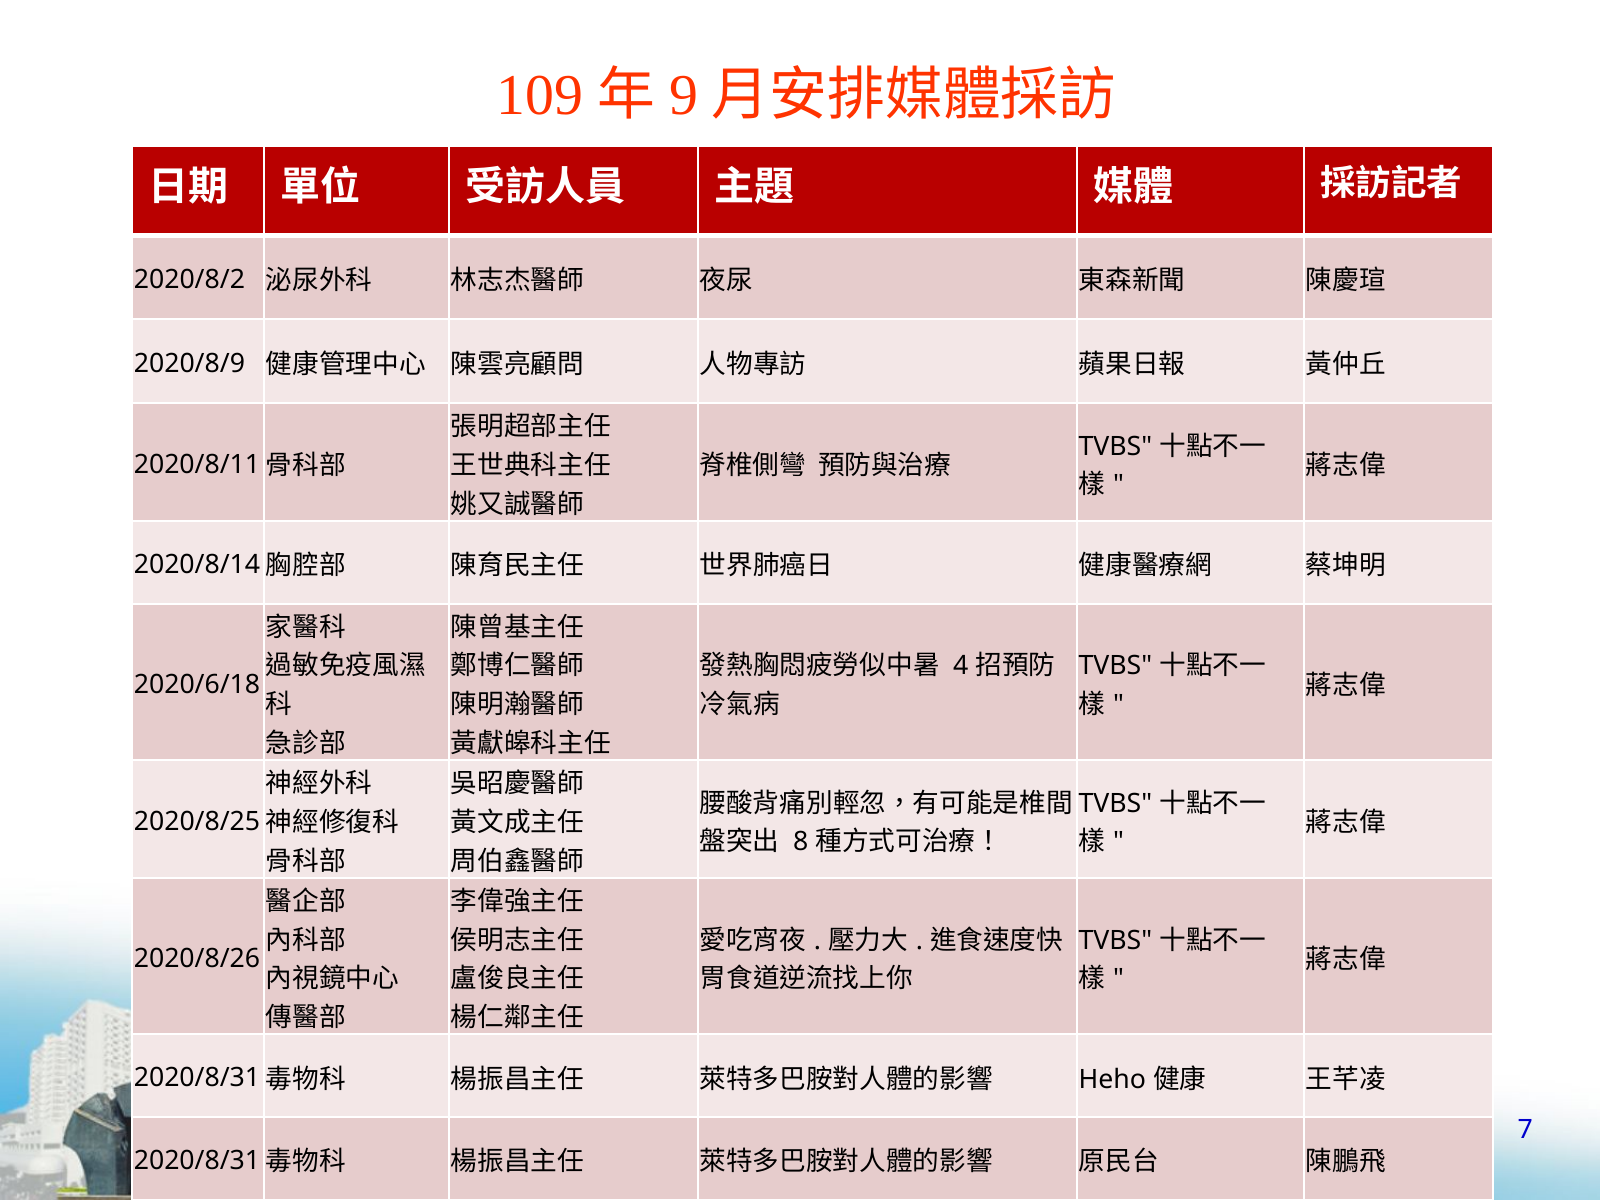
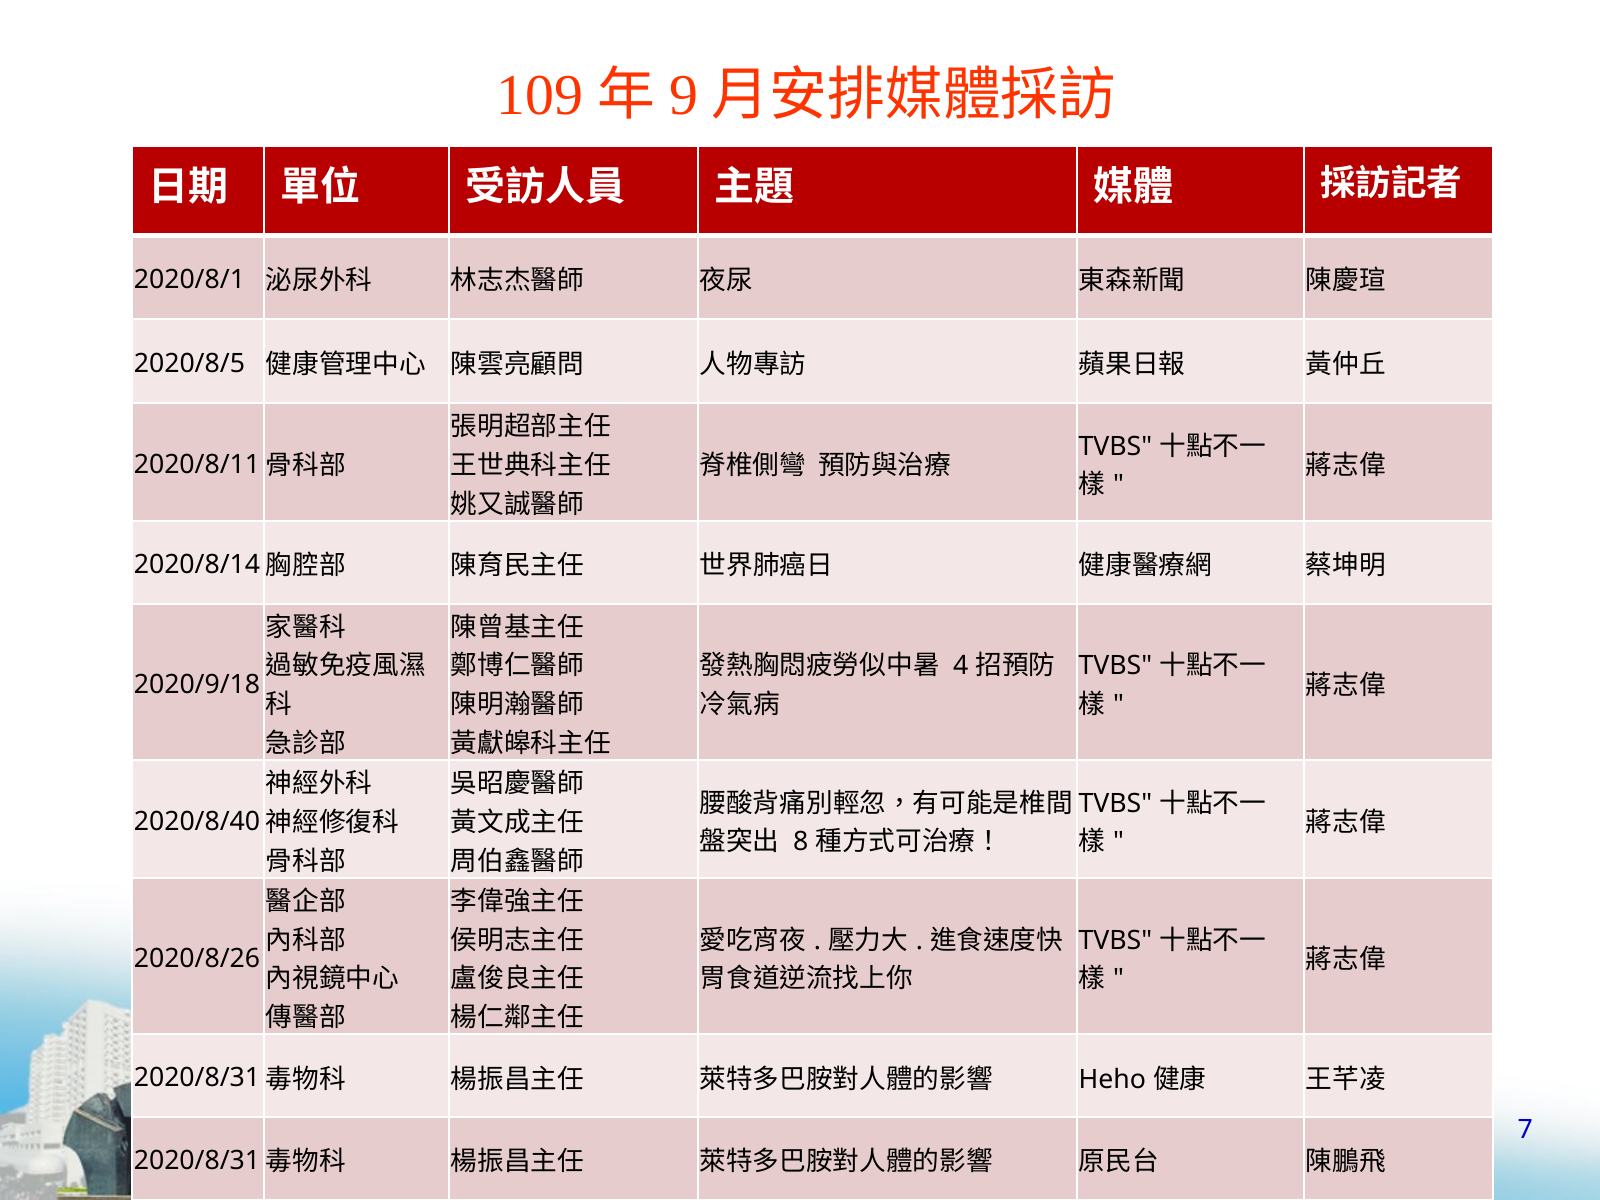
2020/8/2: 2020/8/2 -> 2020/8/1 (189, 280)
2020/8/9: 2020/8/9 -> 2020/8/5 (189, 364)
2020/6/18: 2020/6/18 -> 2020/9/18 (197, 684)
2020/8/25: 2020/8/25 -> 2020/8/40 (197, 821)
